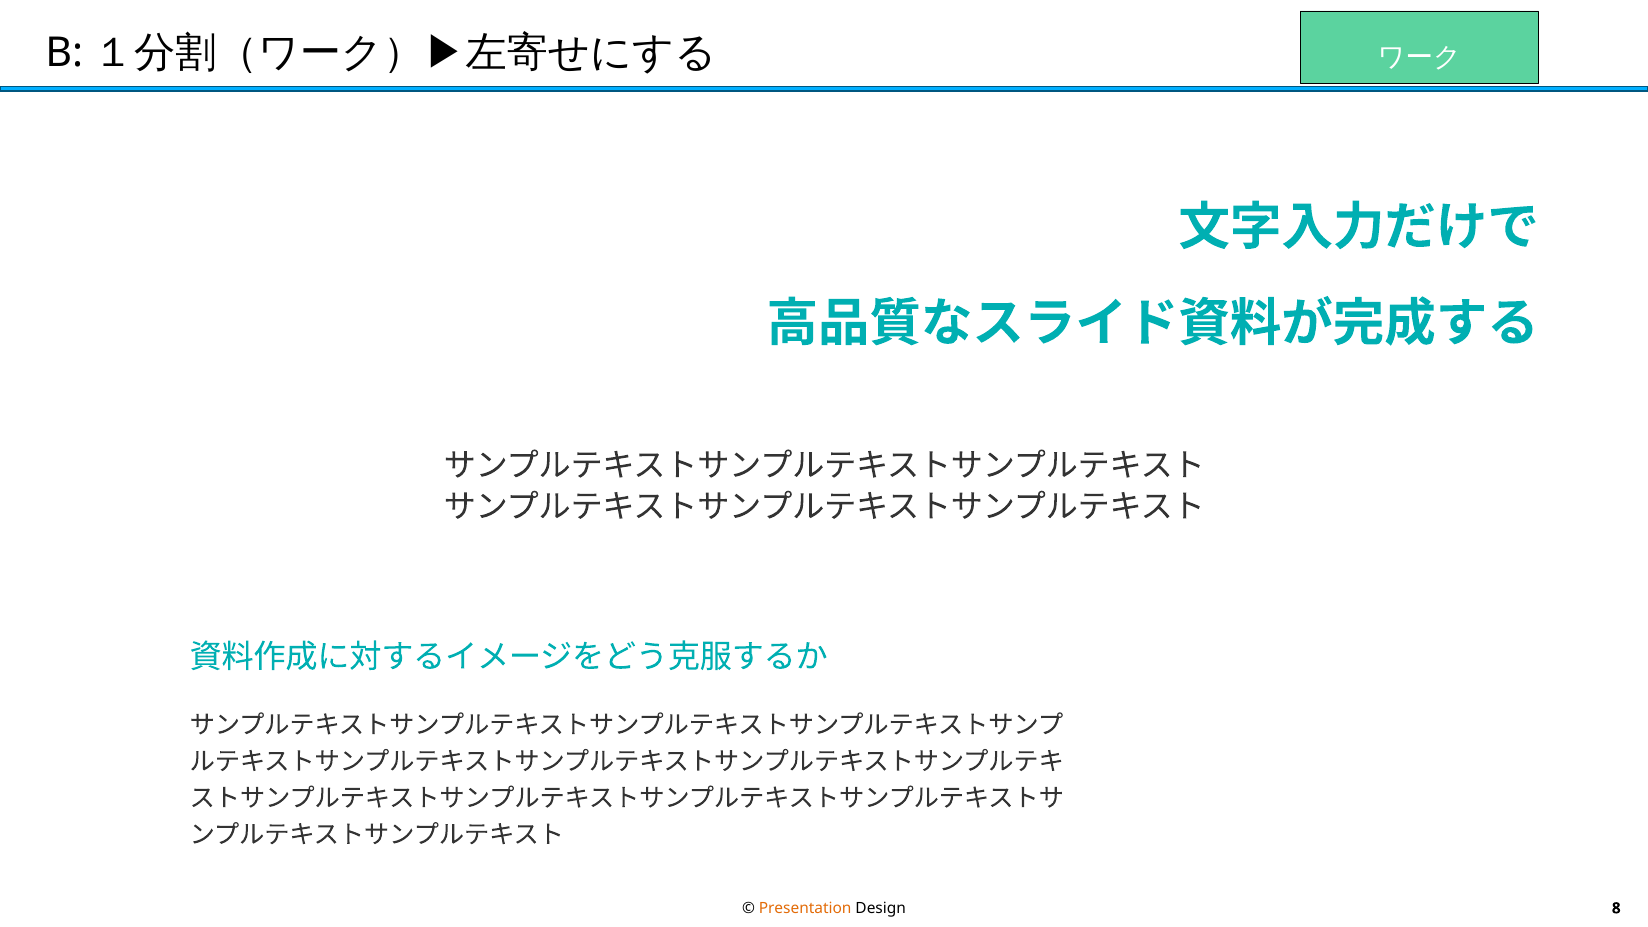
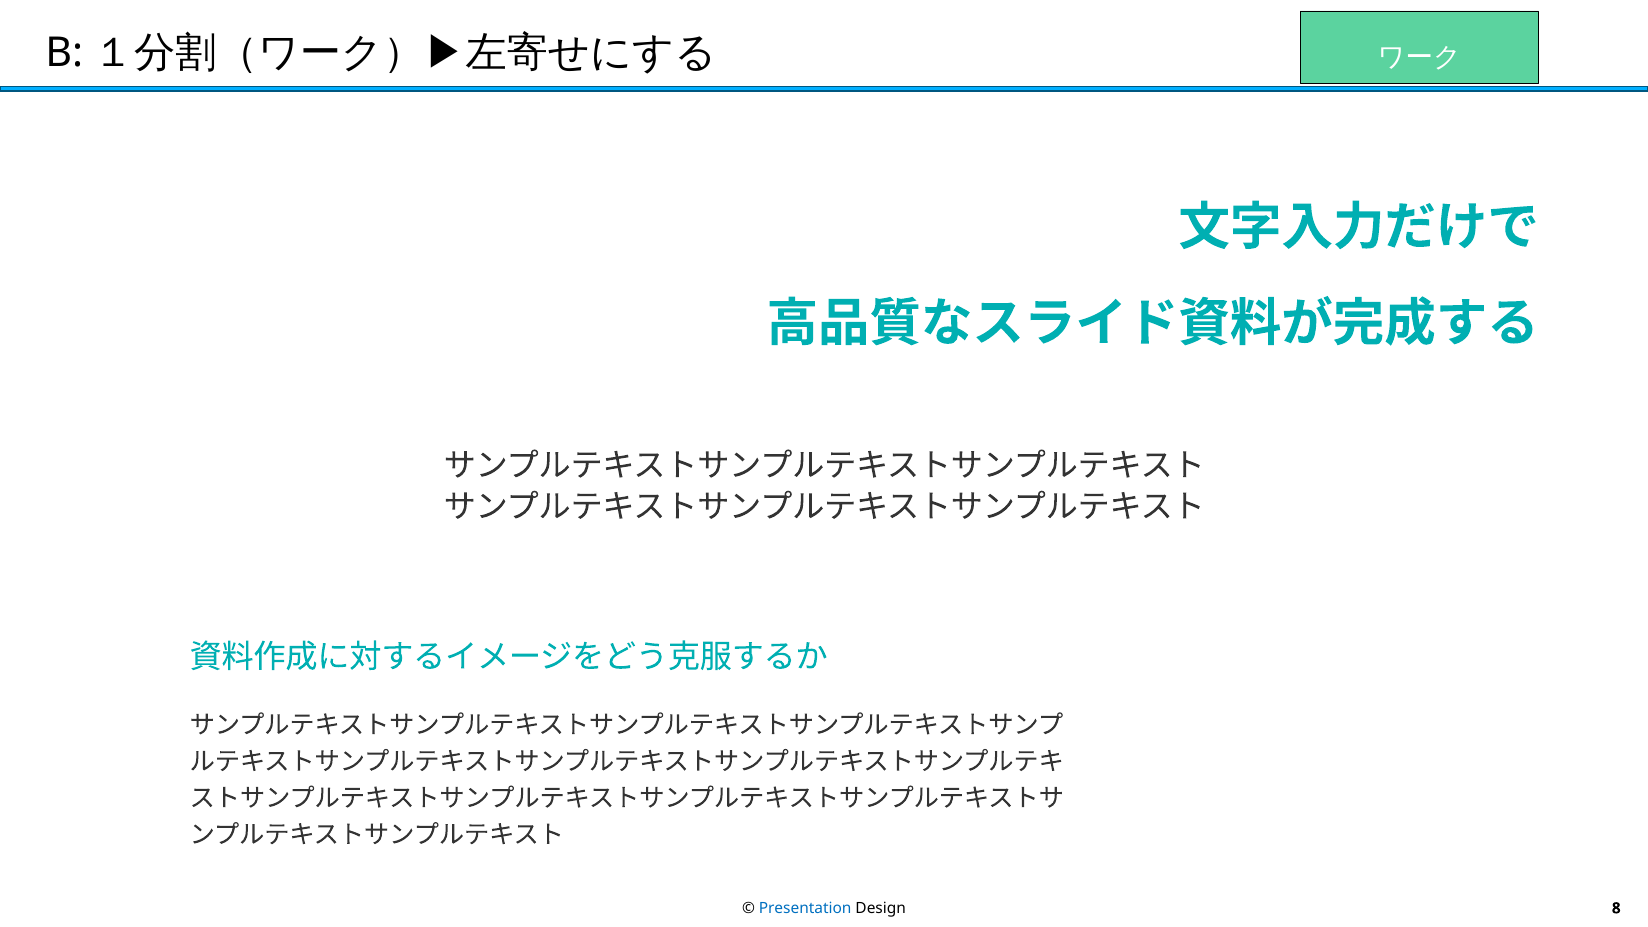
Presentation colour: orange -> blue (805, 909)
